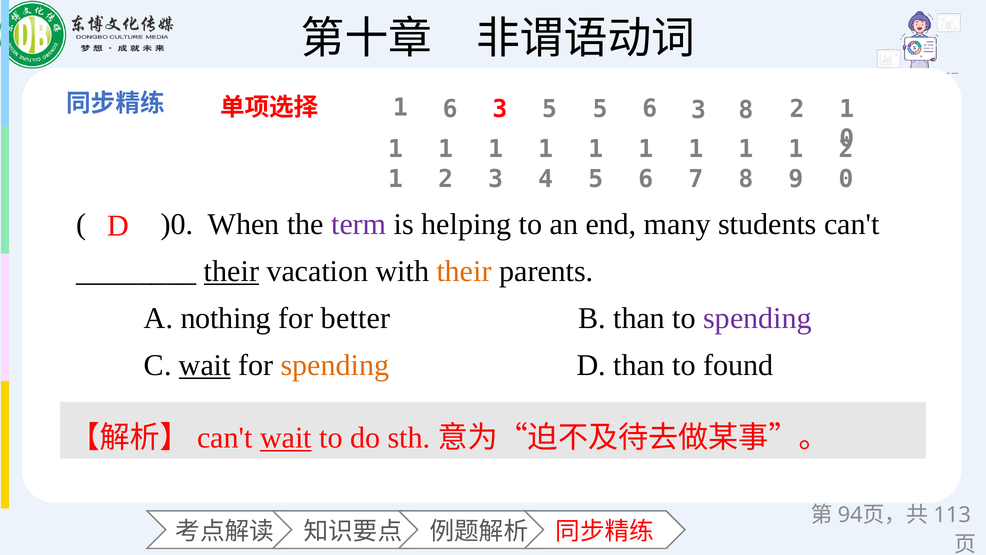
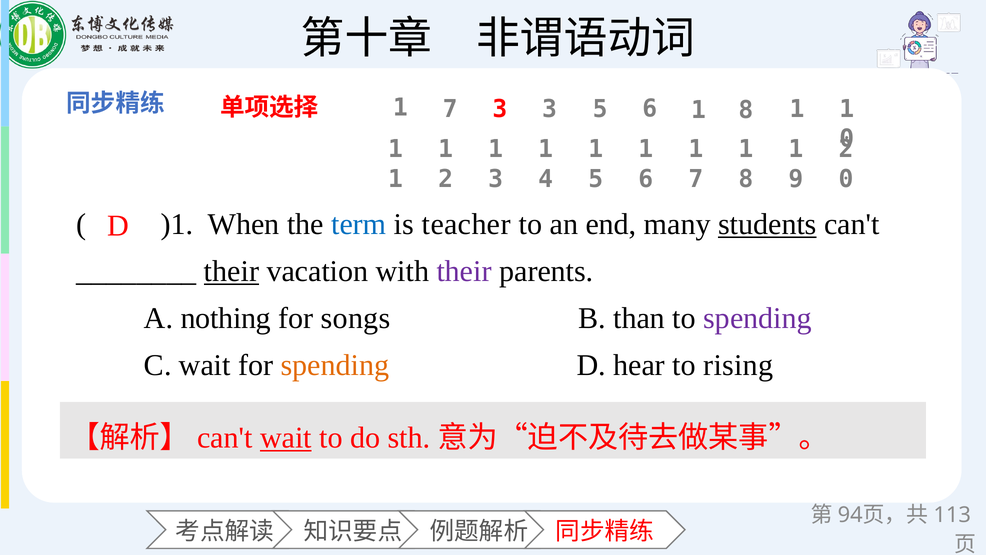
6: 6 -> 7 (450, 109)
3 5: 5 -> 3 (549, 109)
5 6 3: 3 -> 1 (698, 110)
2: 2 -> 1 (797, 109)
)0: )0 -> )1 (177, 224)
term colour: purple -> blue (359, 224)
helping: helping -> teacher (466, 224)
students underline: none -> present (767, 224)
their colour: orange -> purple (464, 271)
better: better -> songs (356, 318)
wait underline: present -> none (205, 365)
D than: than -> hear (639, 365)
found: found -> rising (738, 365)
